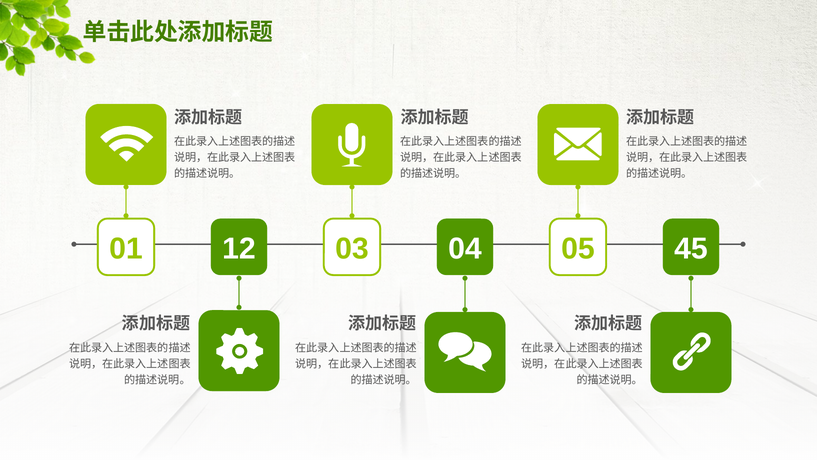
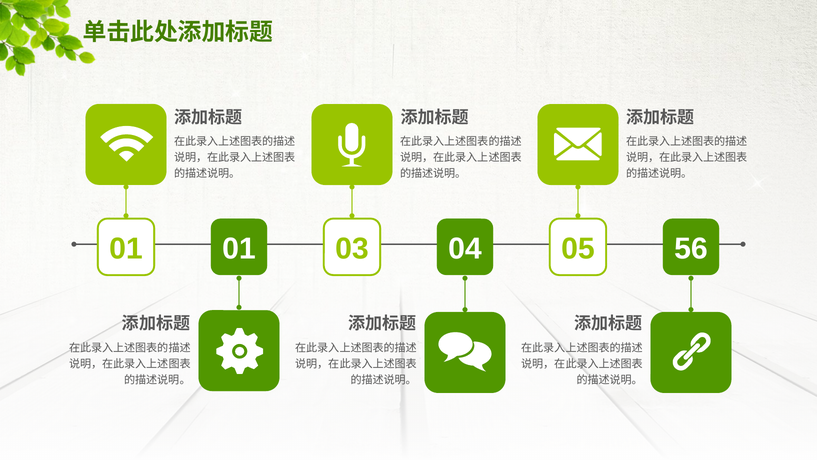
01 12: 12 -> 01 (239, 249)
45: 45 -> 56 (691, 249)
